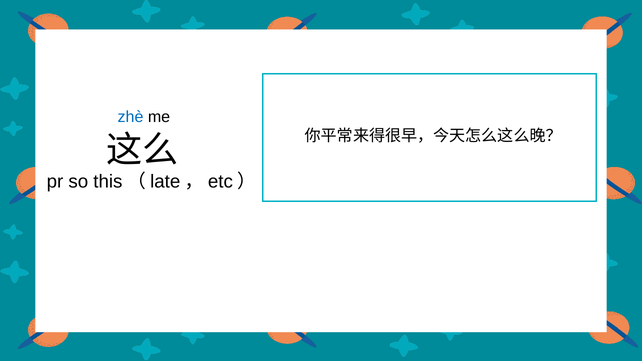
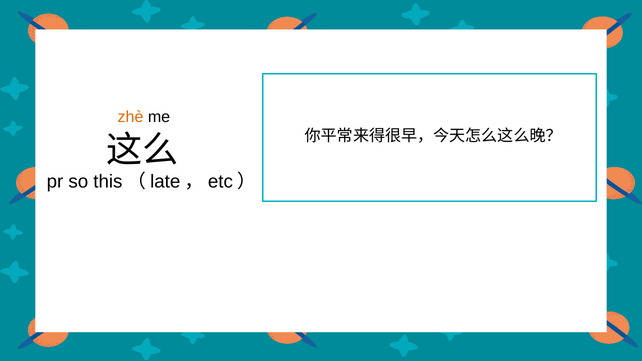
zhè colour: blue -> orange (131, 117)
